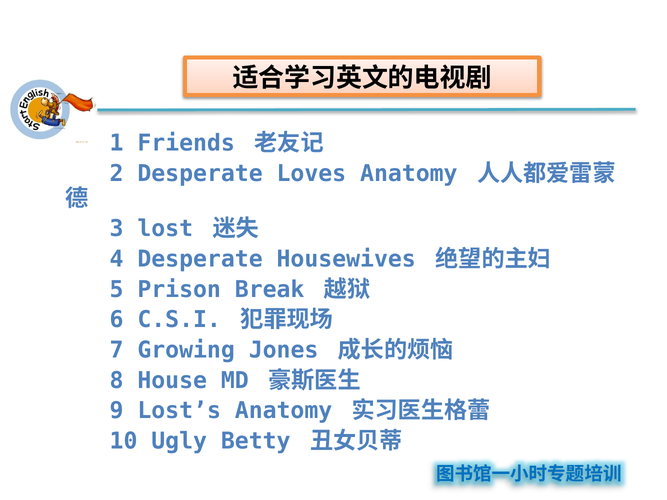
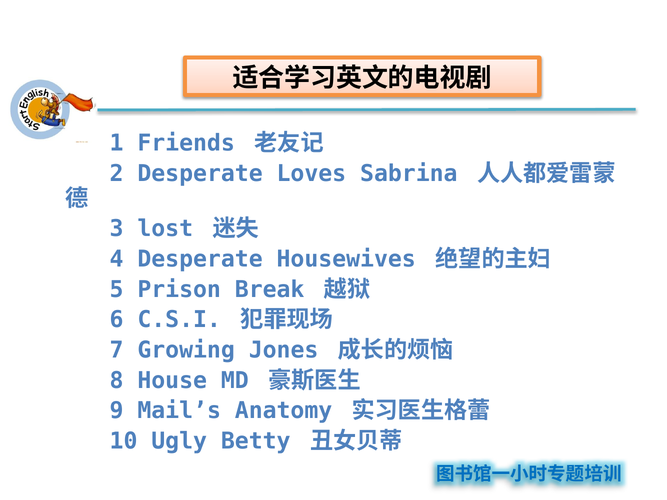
Loves Anatomy: Anatomy -> Sabrina (409, 174)
Lost’s: Lost’s -> Mail’s (179, 411)
